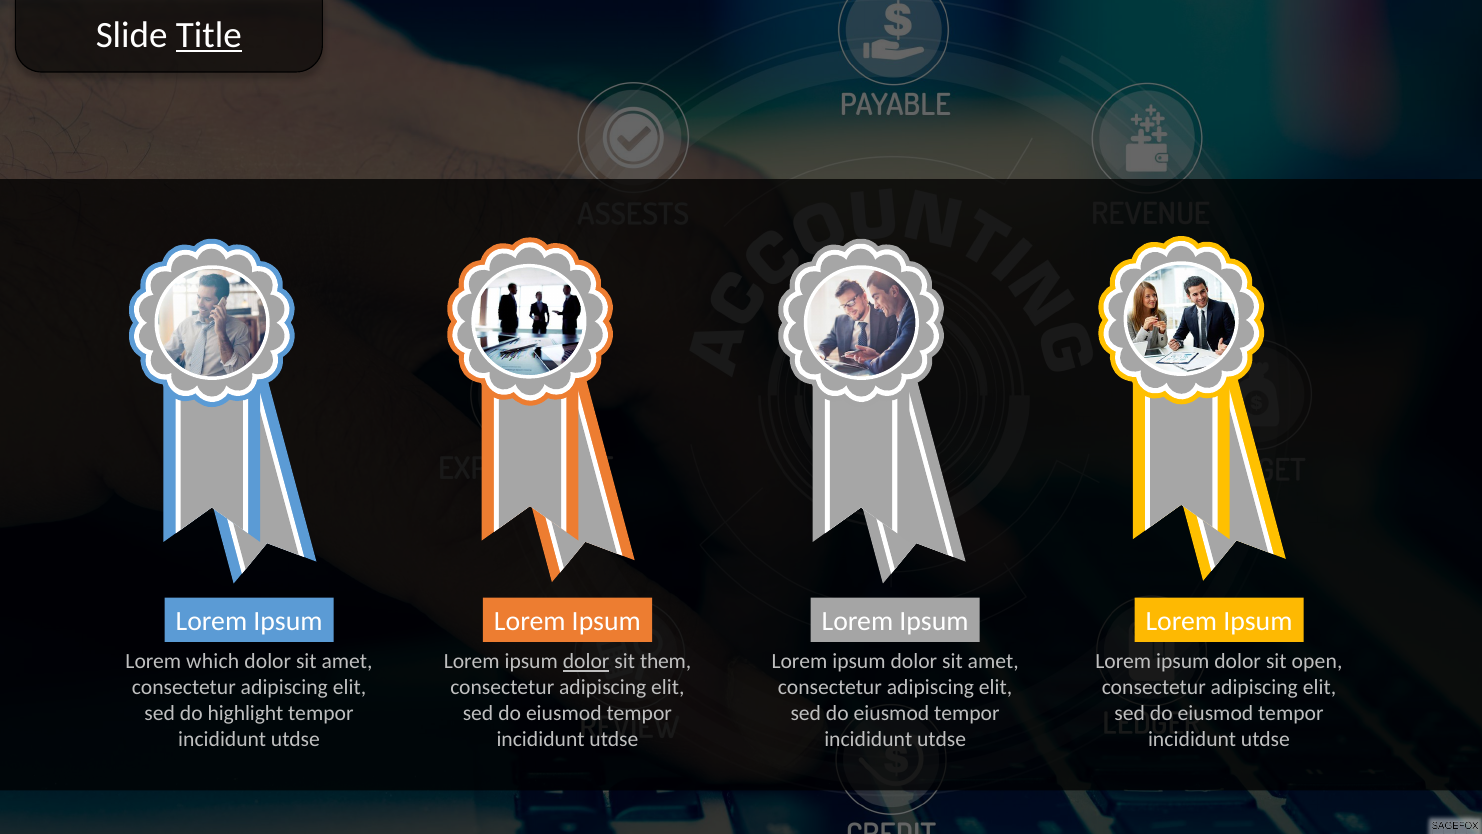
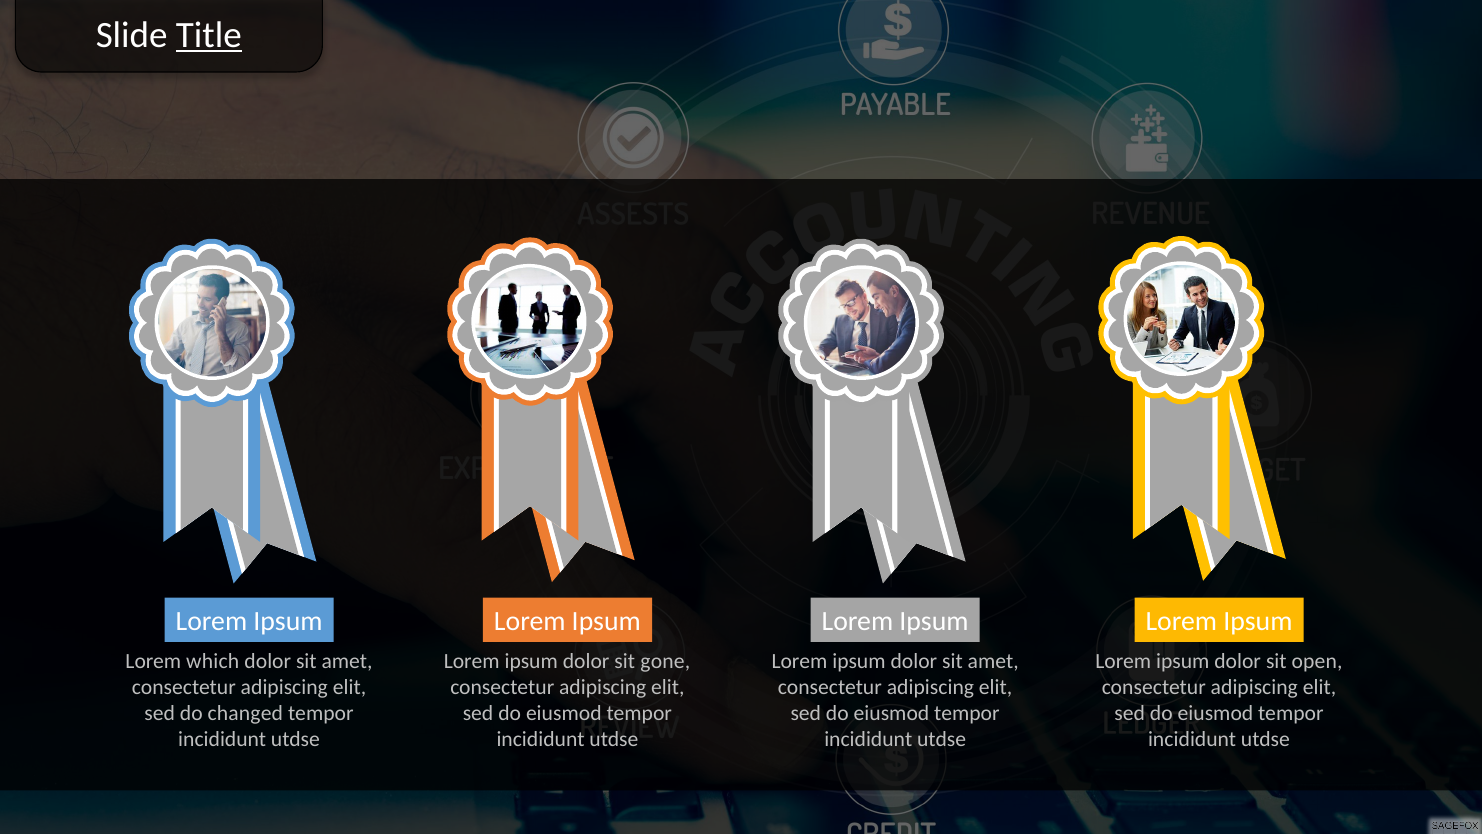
dolor underline: present -> none (586, 661)
them: them -> gone (665, 661)
highlight: highlight -> changed (245, 713)
